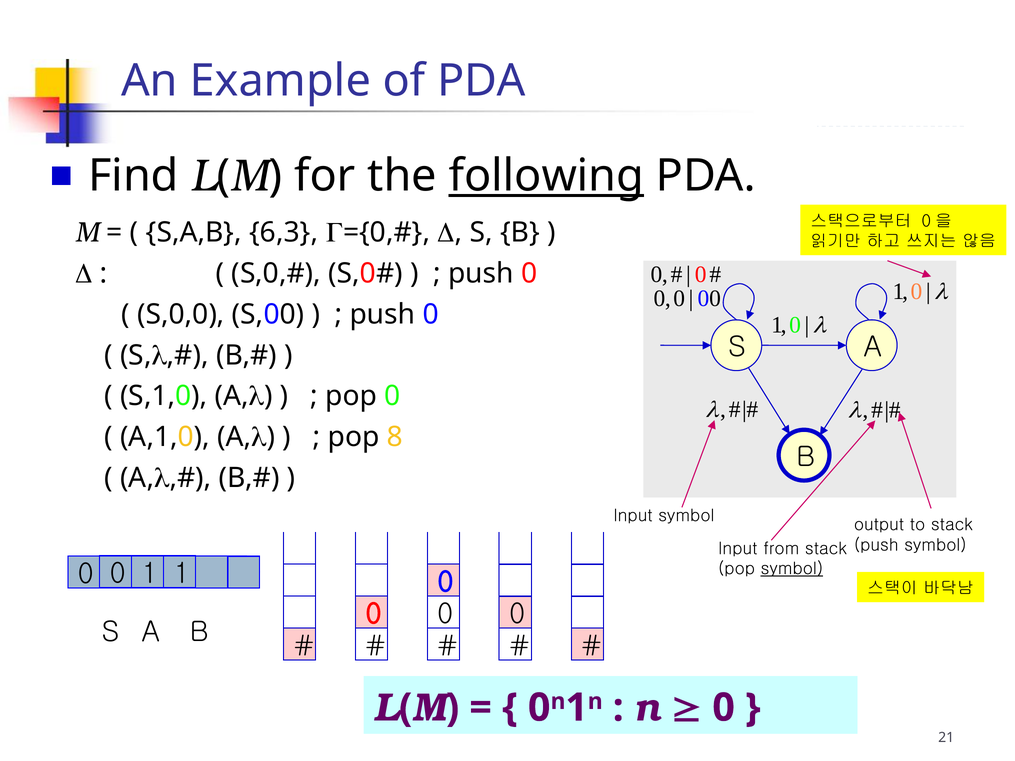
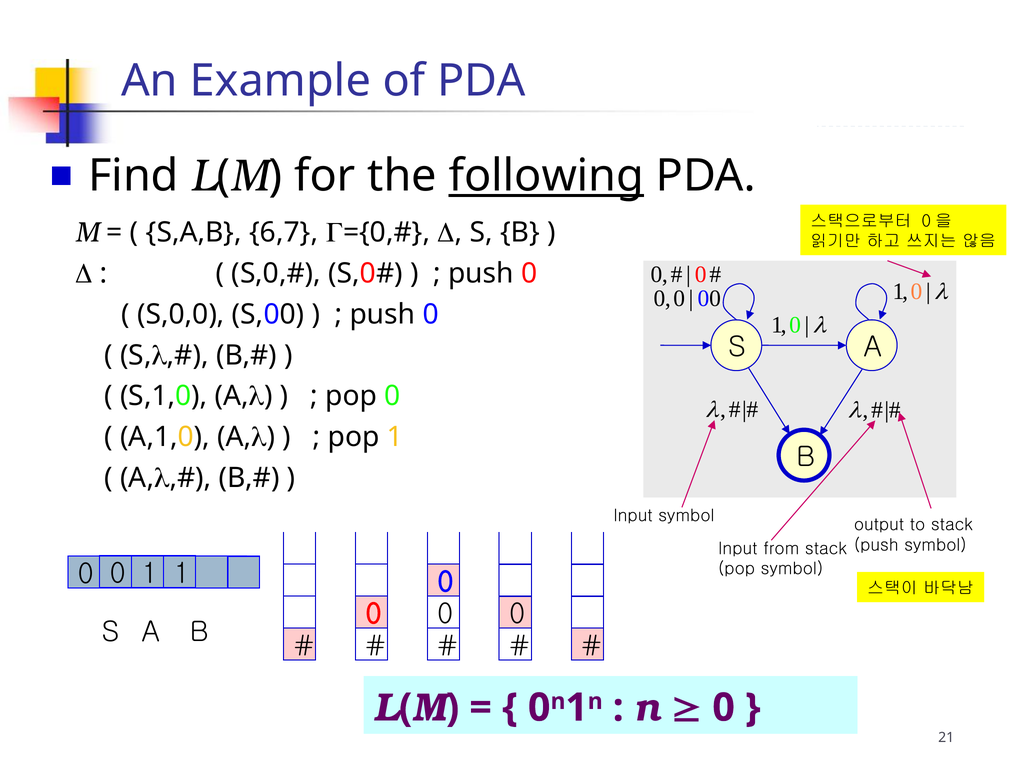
6,3: 6,3 -> 6,7 (284, 233)
pop 8: 8 -> 1 (395, 437)
symbol underline: present -> none (792, 569)
